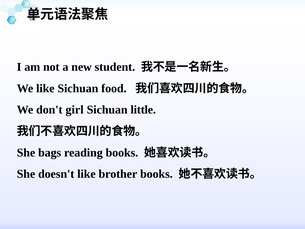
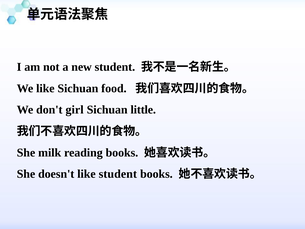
bags: bags -> milk (50, 152)
like brother: brother -> student (118, 174)
